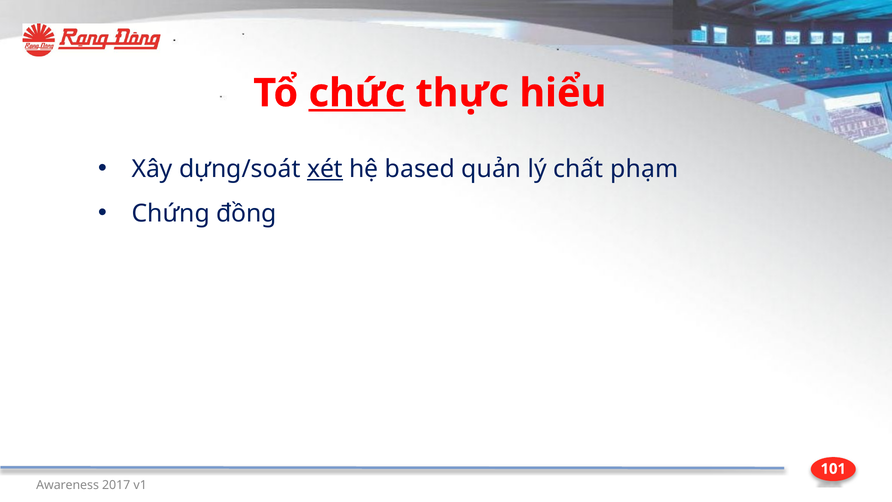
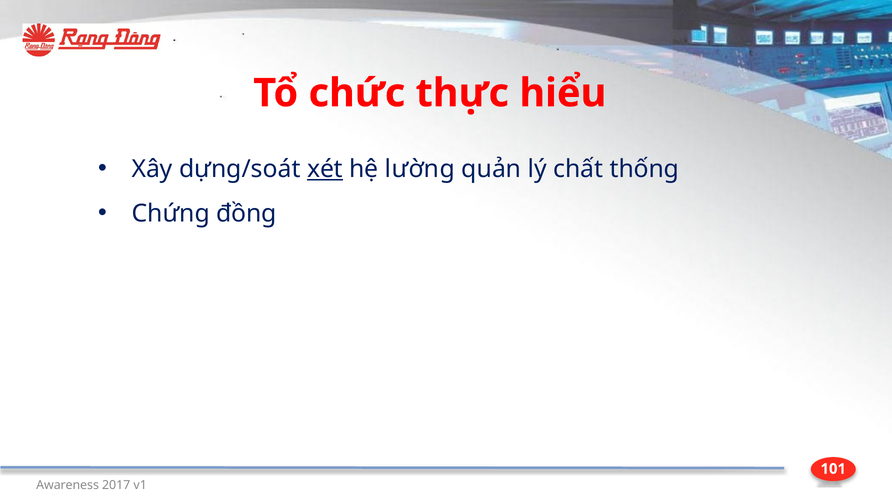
chức underline: present -> none (357, 93)
based: based -> lường (420, 169)
phạm: phạm -> thống (644, 169)
